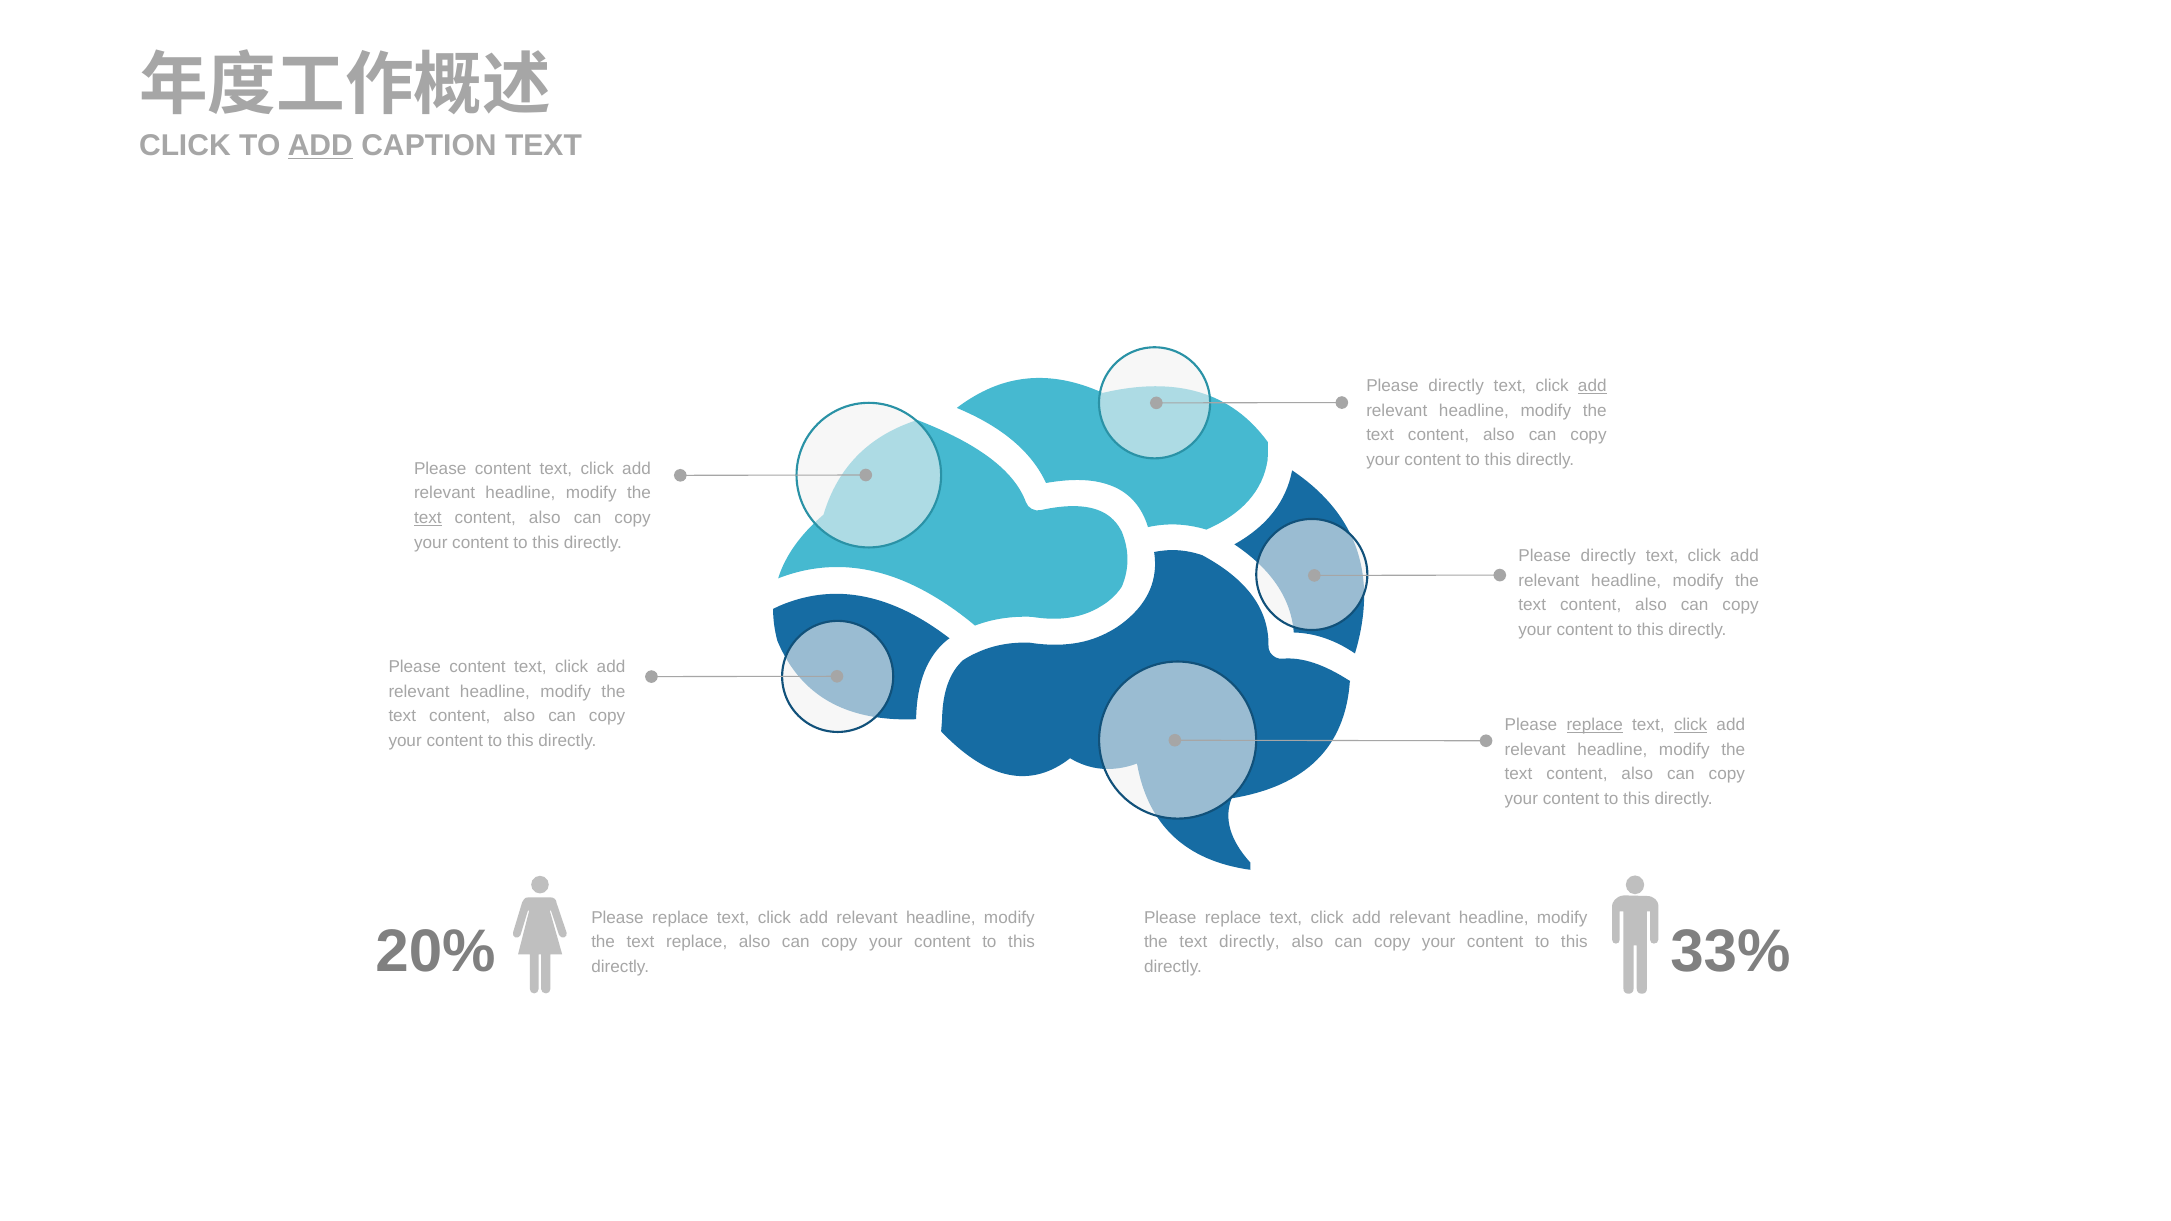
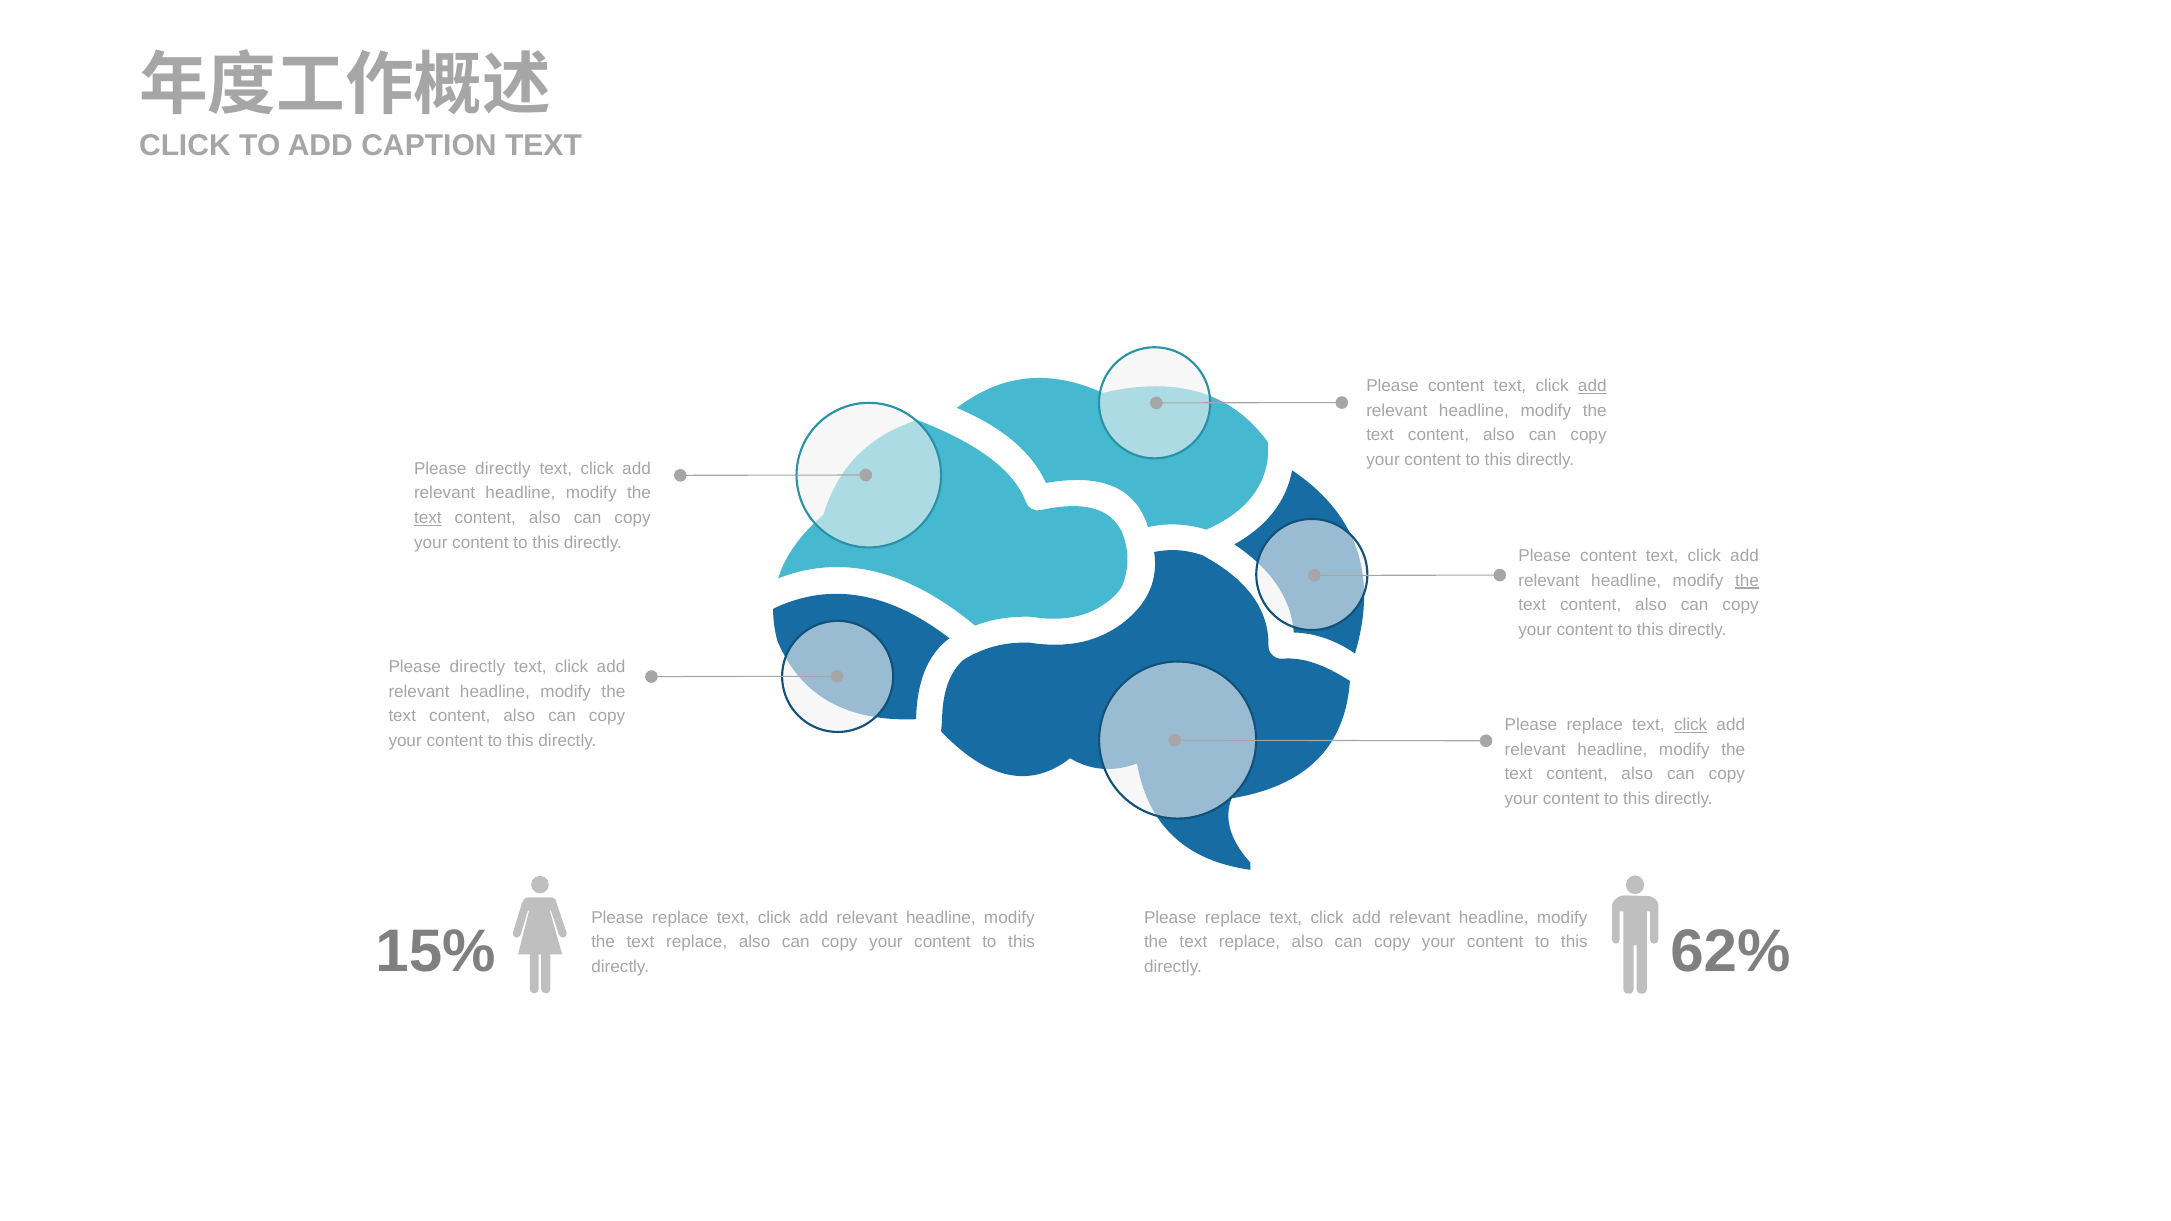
ADD underline: present -> none (320, 146)
directly: directly -> content (1456, 386)
content: content -> directly (503, 469)
directly: directly -> content (1608, 556)
the underline: none -> present (1747, 581)
content: content -> directly (477, 667)
replace underline: present -> none (1595, 725)
20%: 20% -> 15% (436, 951)
directly: directly -> replace (1249, 942)
33%: 33% -> 62% (1730, 951)
